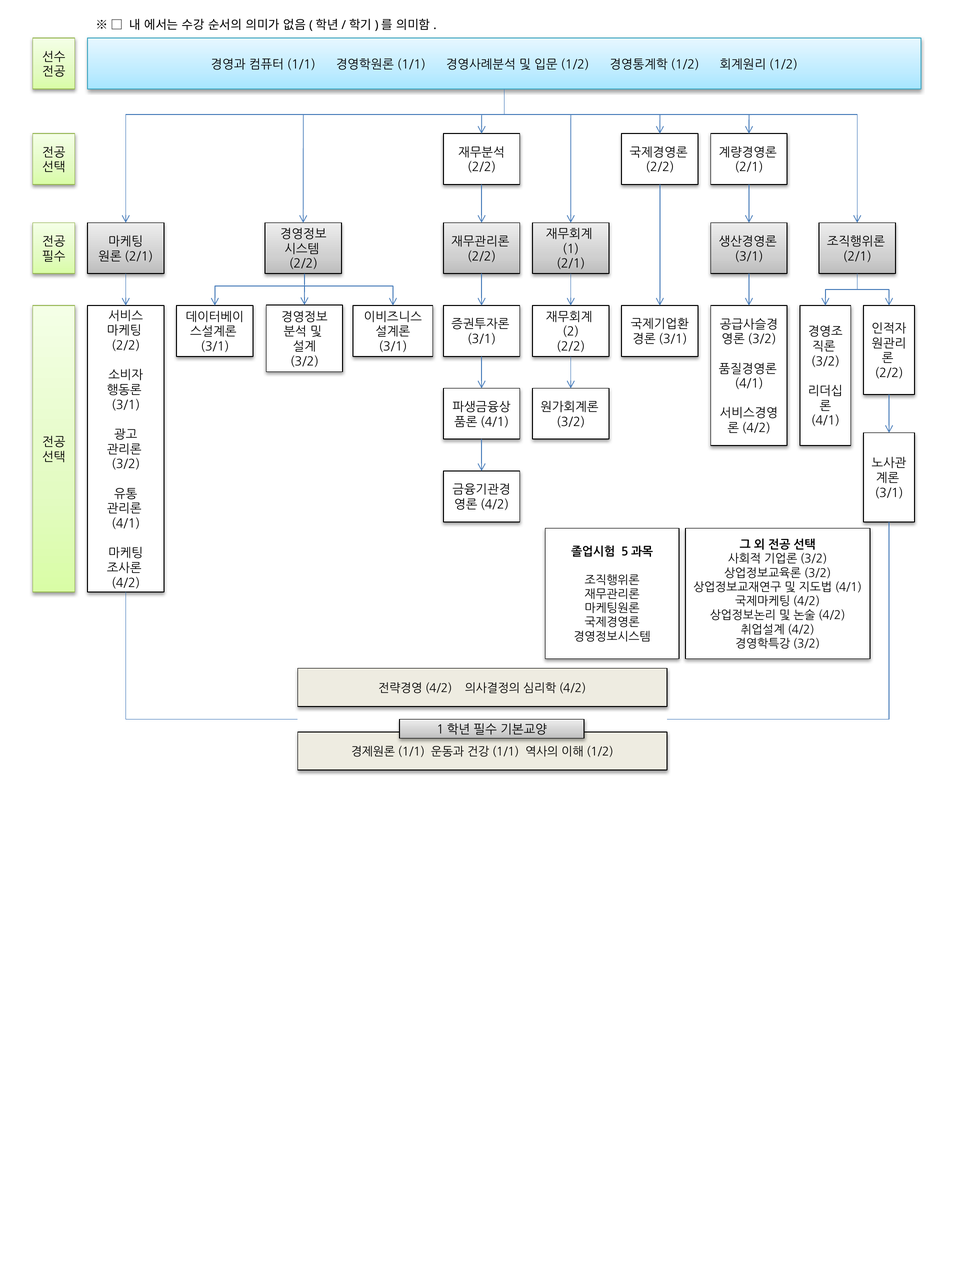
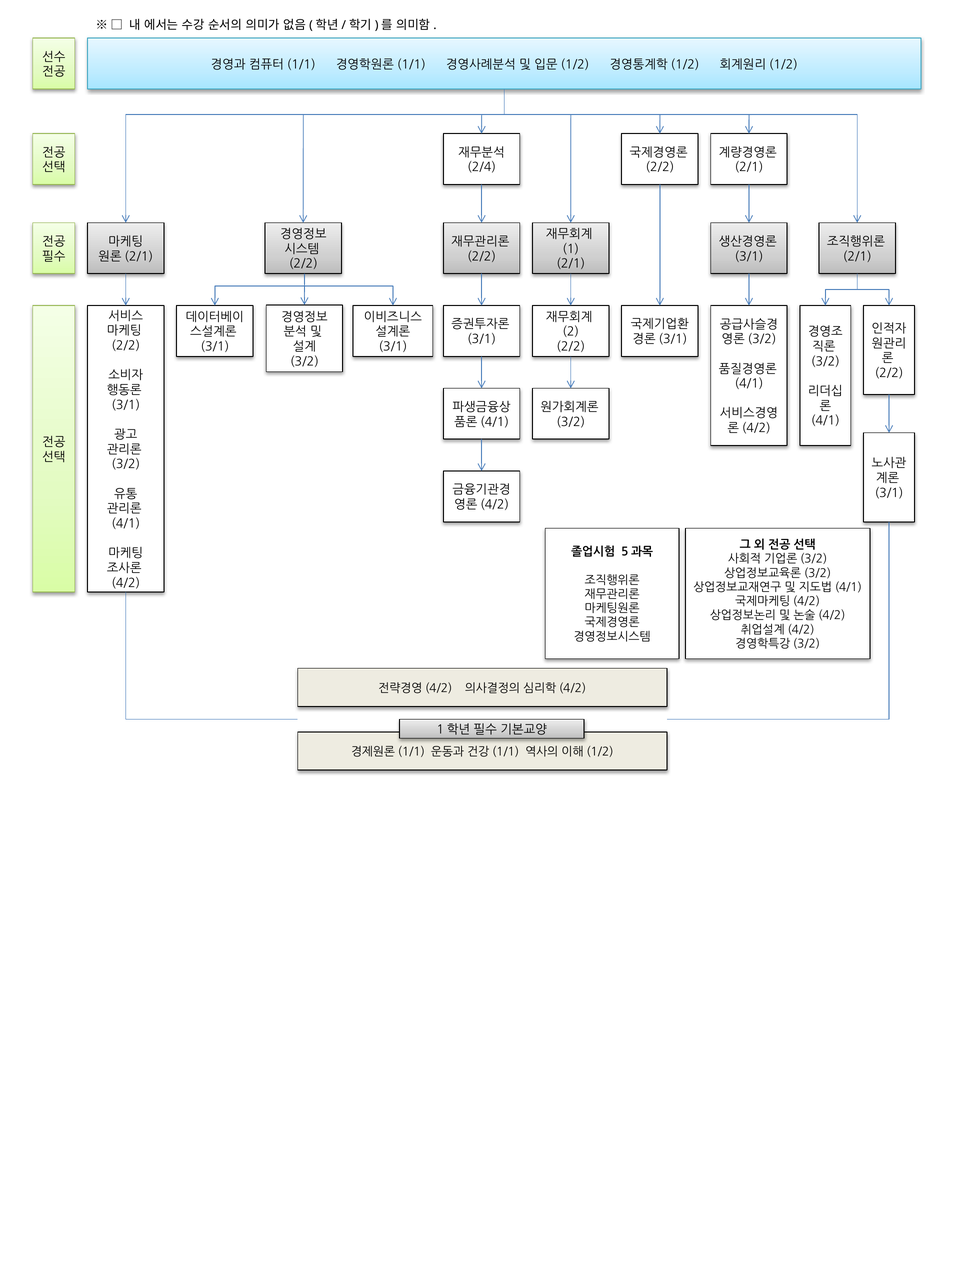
2/2: 2/2 -> 2/4 (482, 167)
